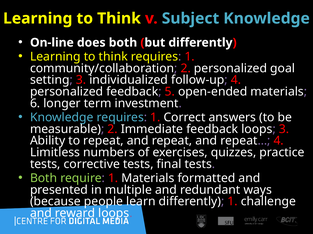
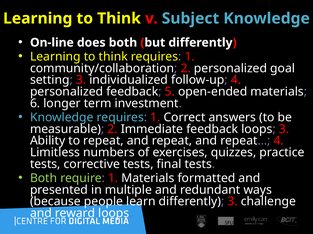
differently 1: 1 -> 3 (233, 202)
